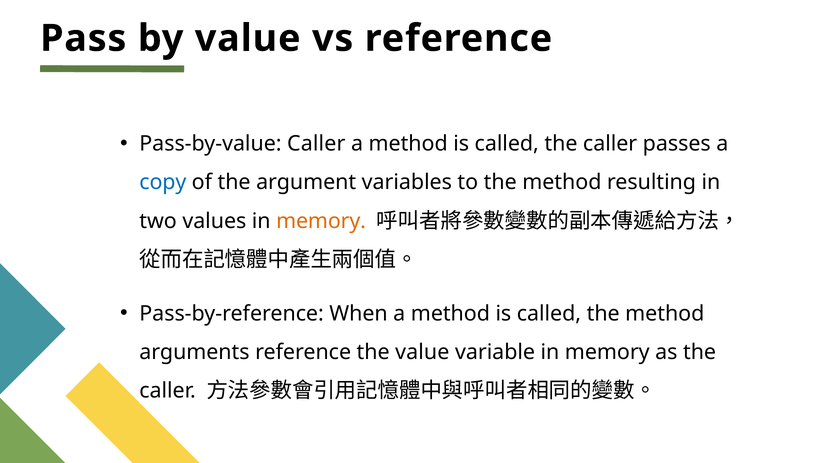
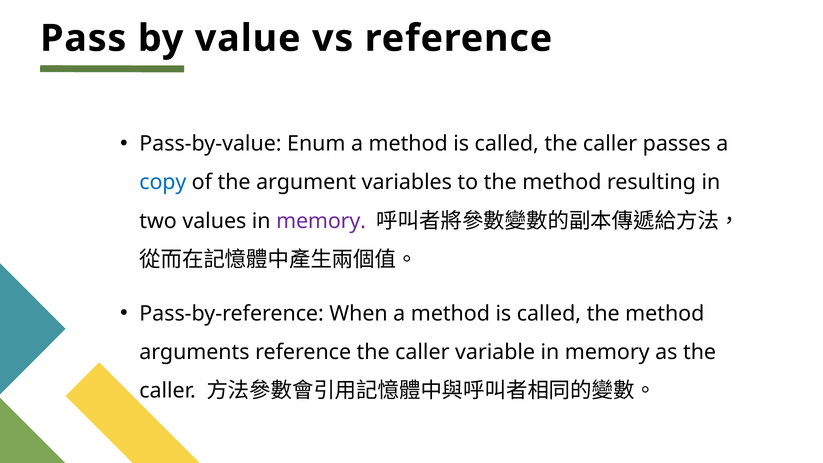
Pass-by-value Caller: Caller -> Enum (316, 144)
memory colour: orange -> purple (321, 221)
reference the value: value -> caller (422, 352)
